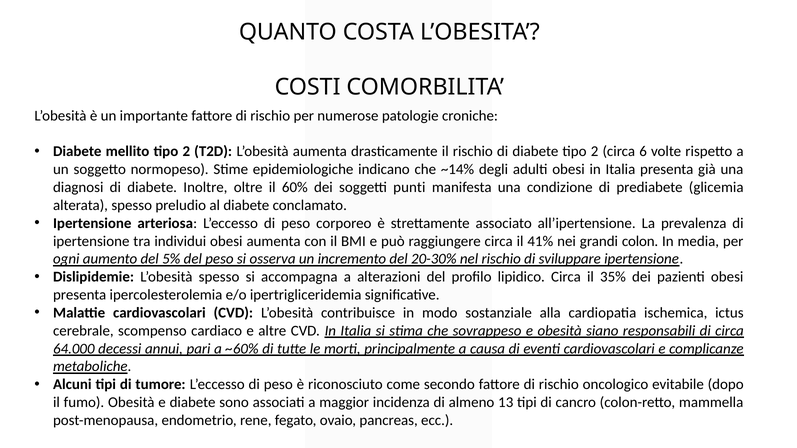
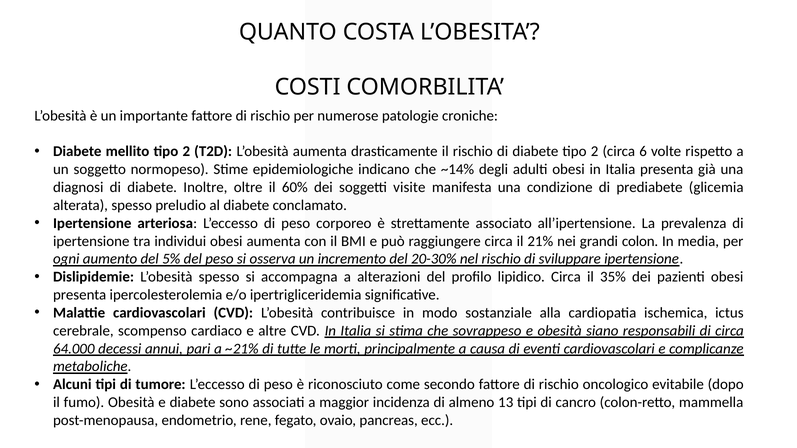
punti: punti -> visite (409, 187)
41%: 41% -> 21% (540, 241)
~60%: ~60% -> ~21% (242, 349)
